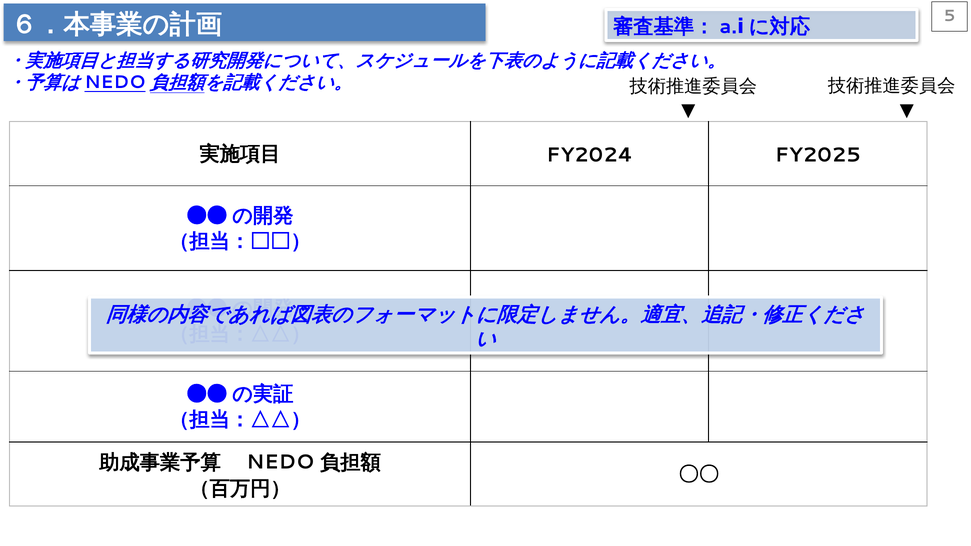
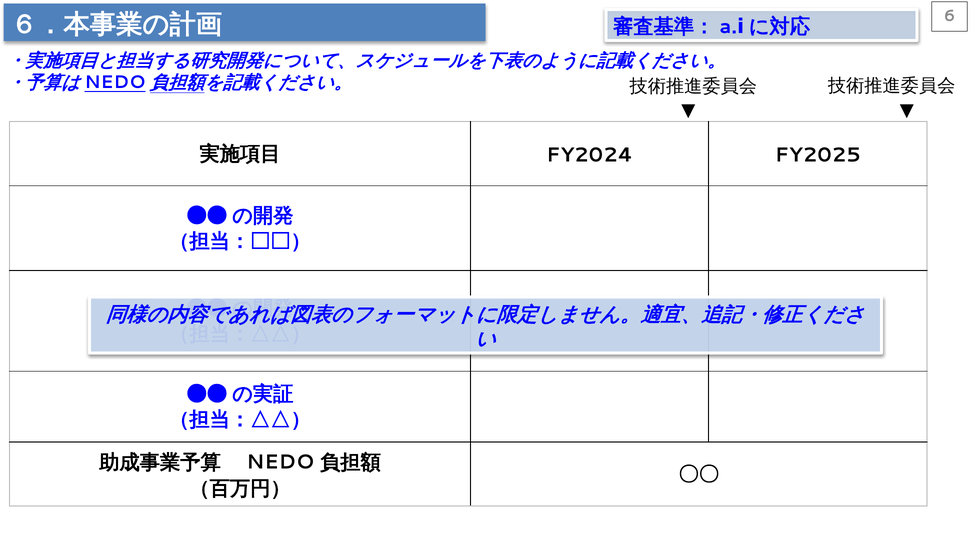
5: 5 -> 6 (950, 16)
